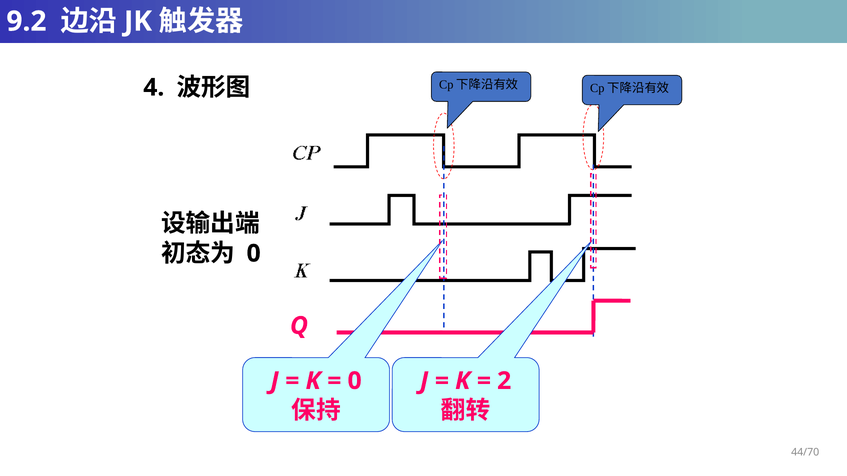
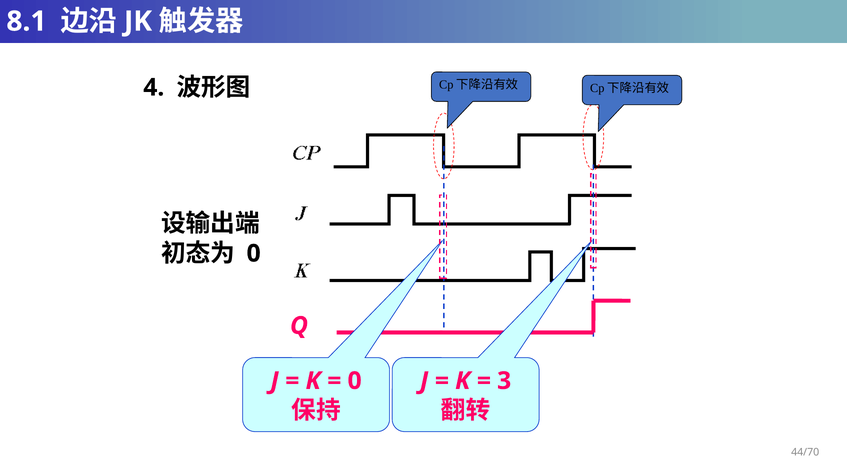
9.2: 9.2 -> 8.1 (26, 21)
2: 2 -> 3 (504, 381)
